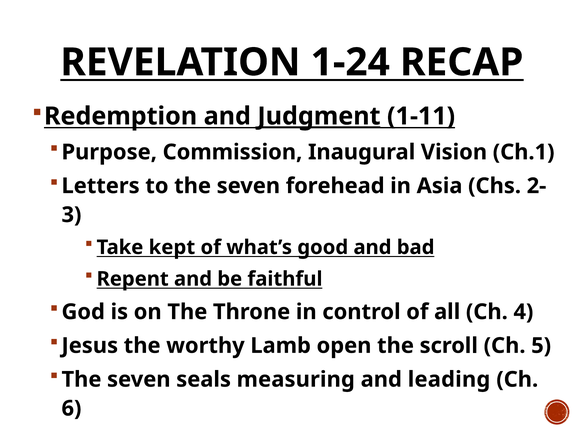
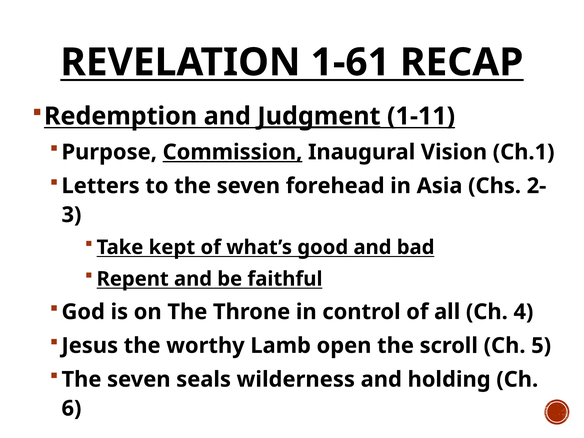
1-24: 1-24 -> 1-61 (350, 62)
Commission underline: none -> present (232, 152)
measuring: measuring -> wilderness (296, 379)
leading: leading -> holding (449, 379)
